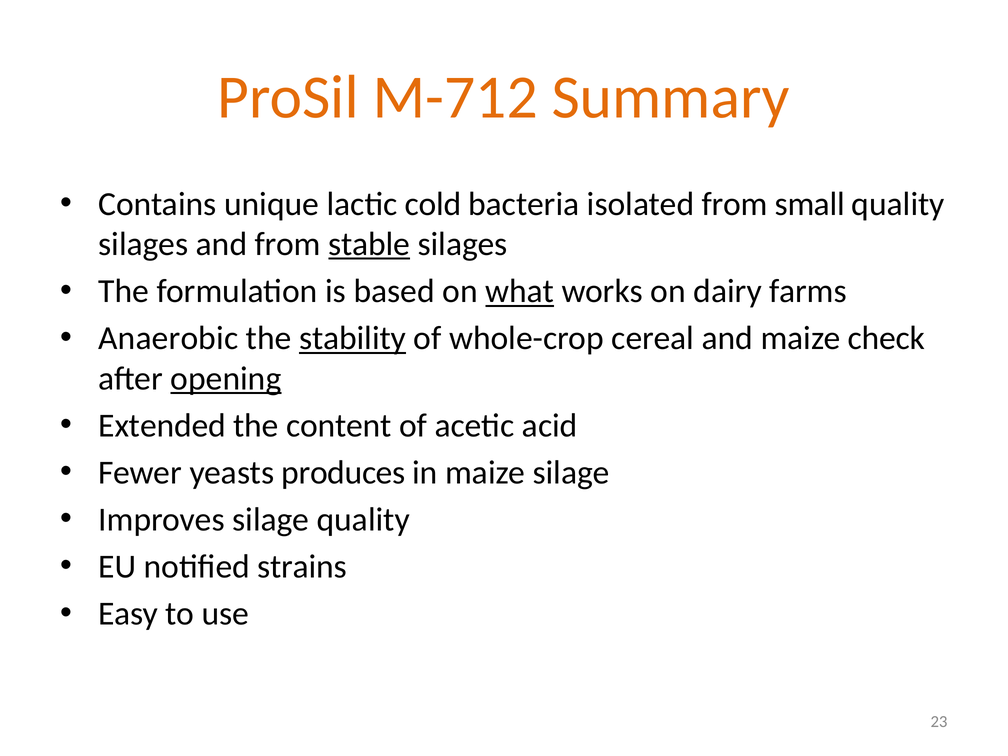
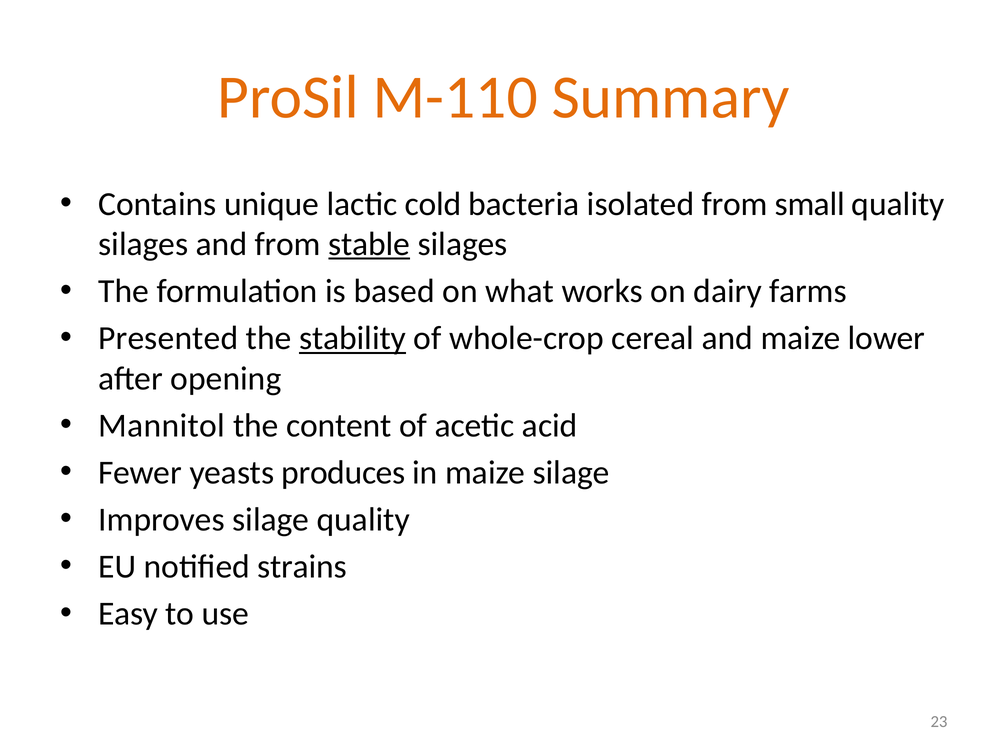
M-712: M-712 -> M-110 (455, 98)
what underline: present -> none (520, 291)
Anaerobic: Anaerobic -> Presented (168, 338)
check: check -> lower (887, 338)
opening underline: present -> none (226, 379)
Extended: Extended -> Mannitol (162, 426)
